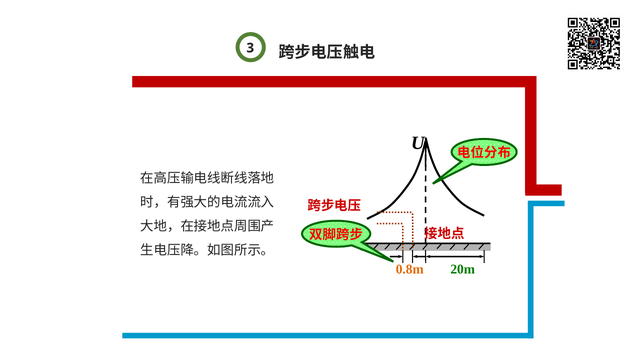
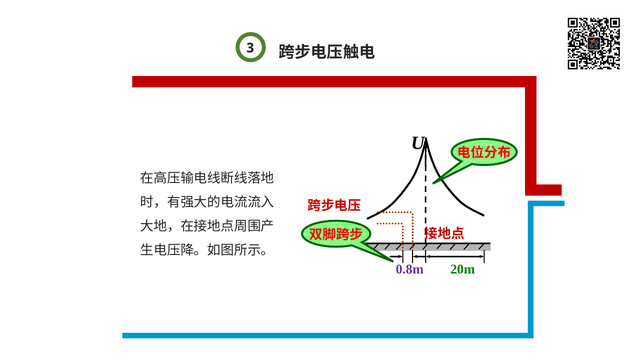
0.8m colour: orange -> purple (410, 269)
